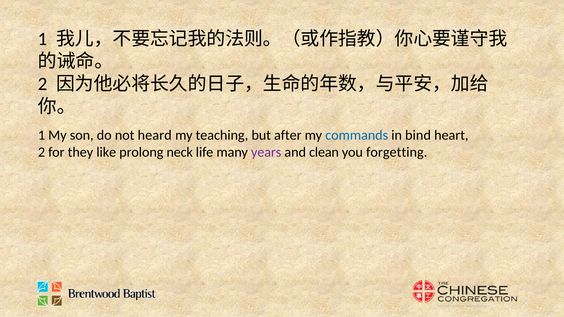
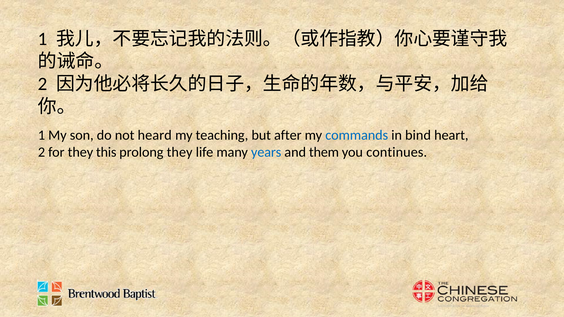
like: like -> this (106, 152)
prolong neck: neck -> they (180, 152)
years colour: purple -> blue (266, 152)
clean: clean -> them (324, 152)
forgetting: forgetting -> continues (397, 152)
